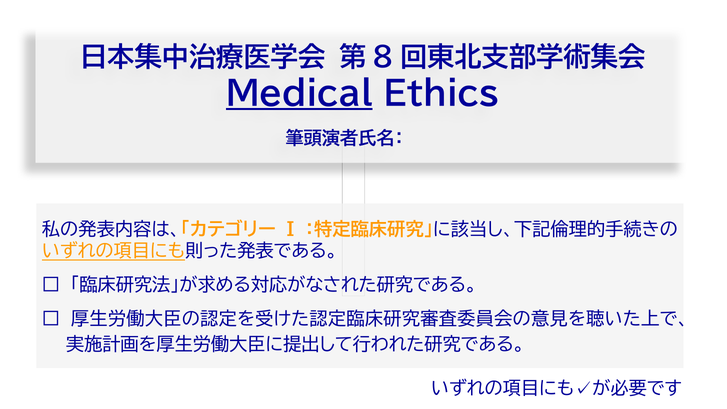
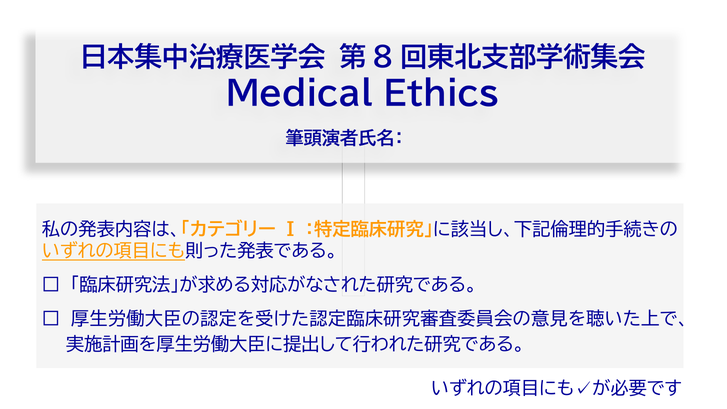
Medical underline: present -> none (299, 94)
